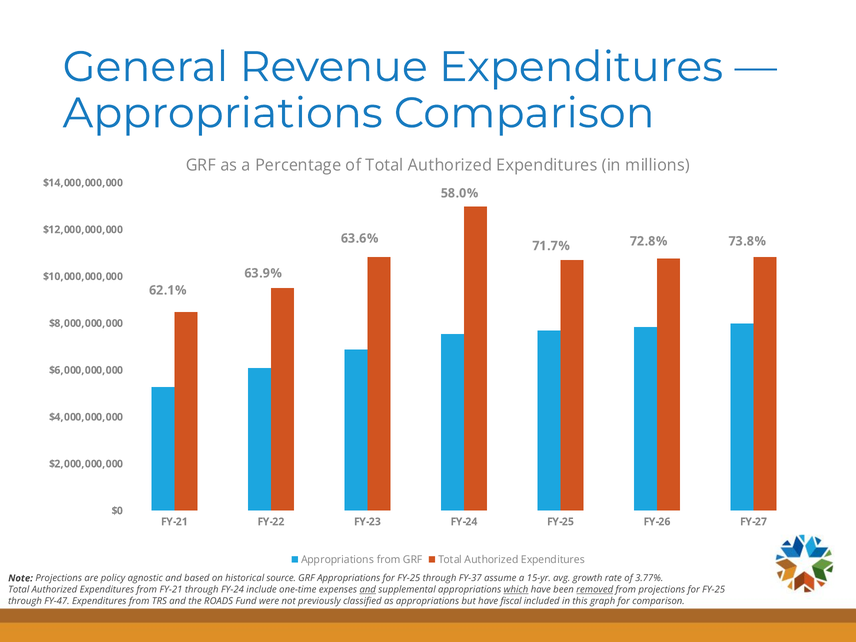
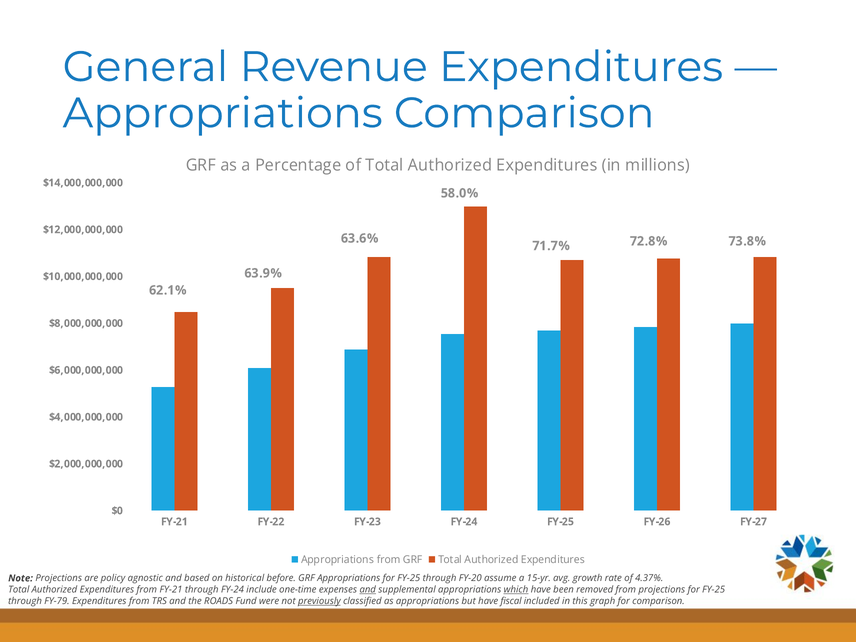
source: source -> before (281, 578)
FY-37: FY-37 -> FY-20 (470, 578)
3.77%: 3.77% -> 4.37% (649, 578)
removed underline: present -> none (595, 590)
FY-47: FY-47 -> FY-79 (57, 601)
previously underline: none -> present (319, 601)
